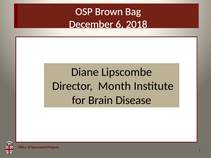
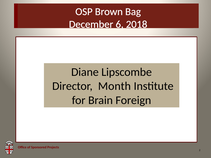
Disease: Disease -> Foreign (133, 100)
